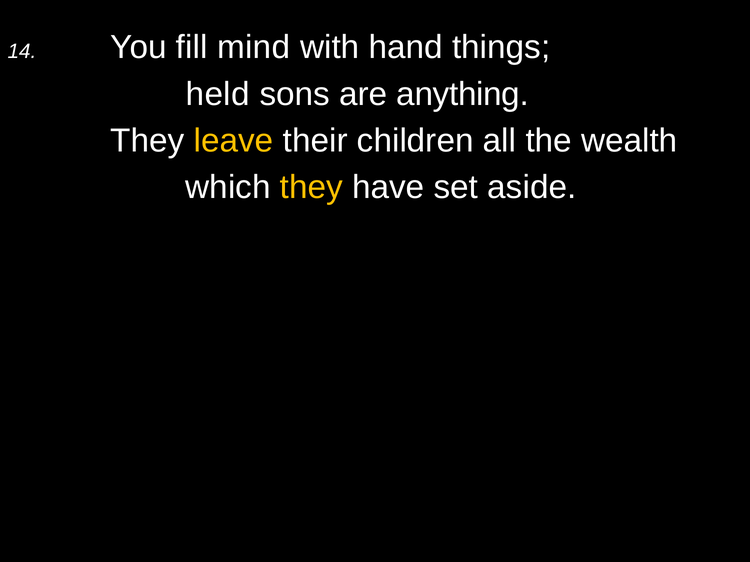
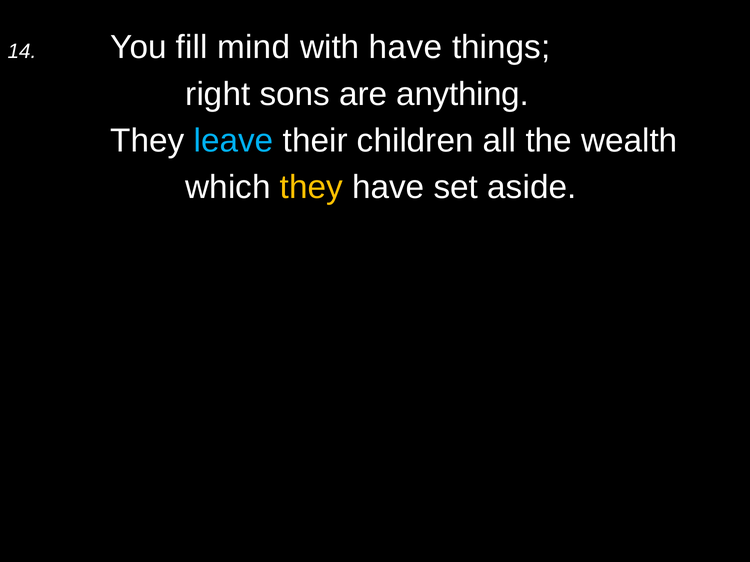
with hand: hand -> have (406, 47)
held: held -> right (218, 94)
leave colour: yellow -> light blue (234, 141)
